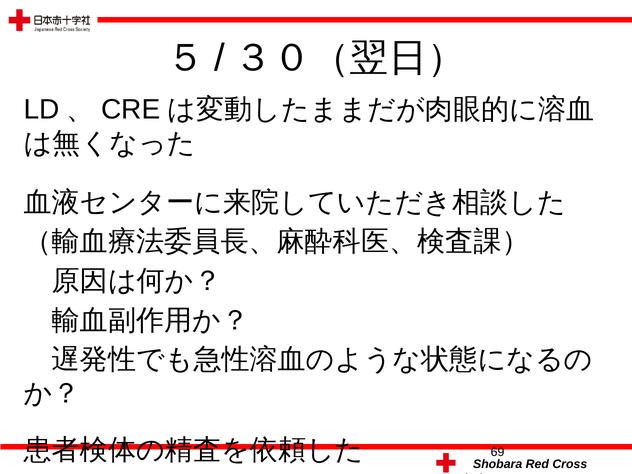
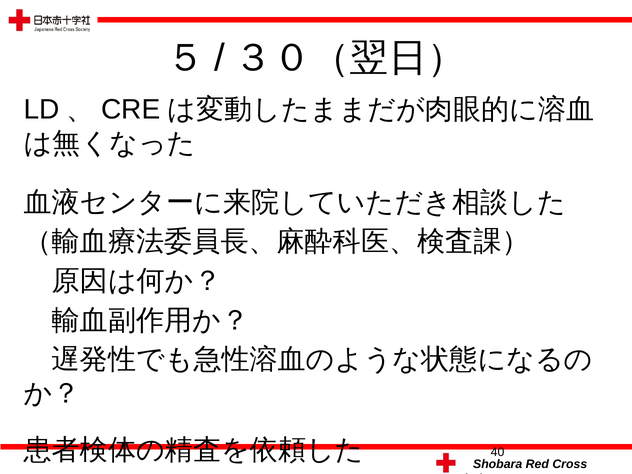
69: 69 -> 40 (498, 452)
